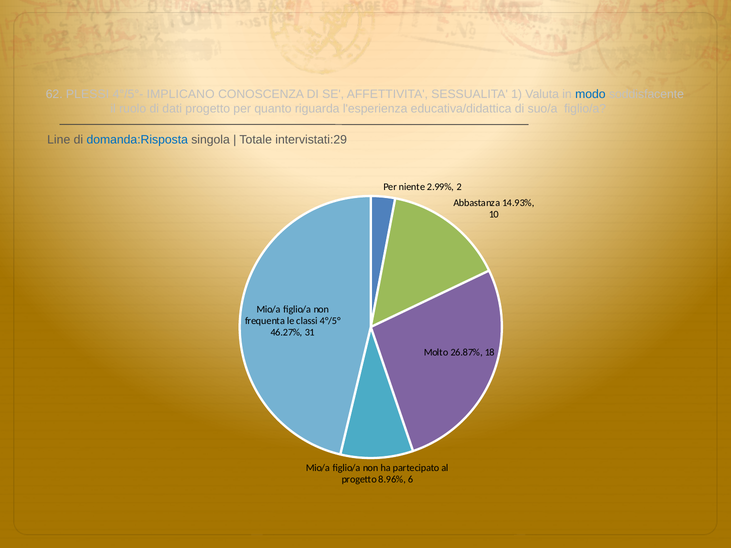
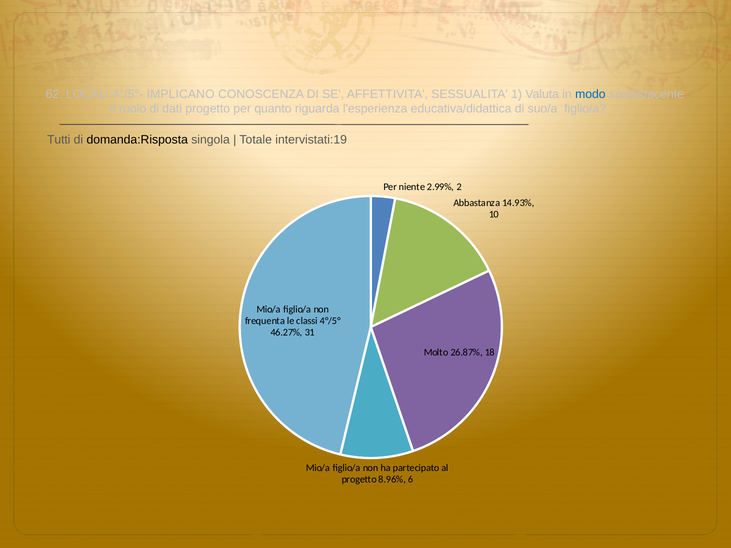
PLESSI: PLESSI -> LOCALI (88, 94)
Line: Line -> Tutti (59, 140)
domanda:Risposta colour: blue -> black (137, 140)
intervistati:29: intervistati:29 -> intervistati:19 (311, 140)
